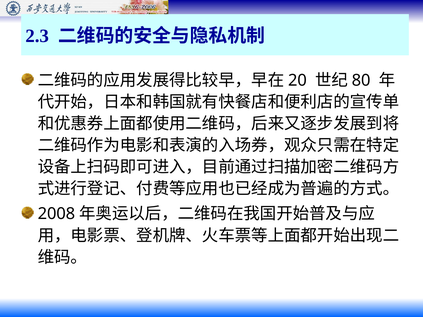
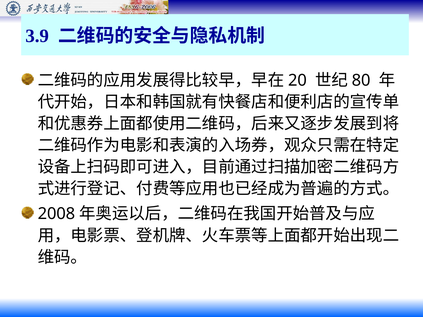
2.3: 2.3 -> 3.9 (37, 36)
